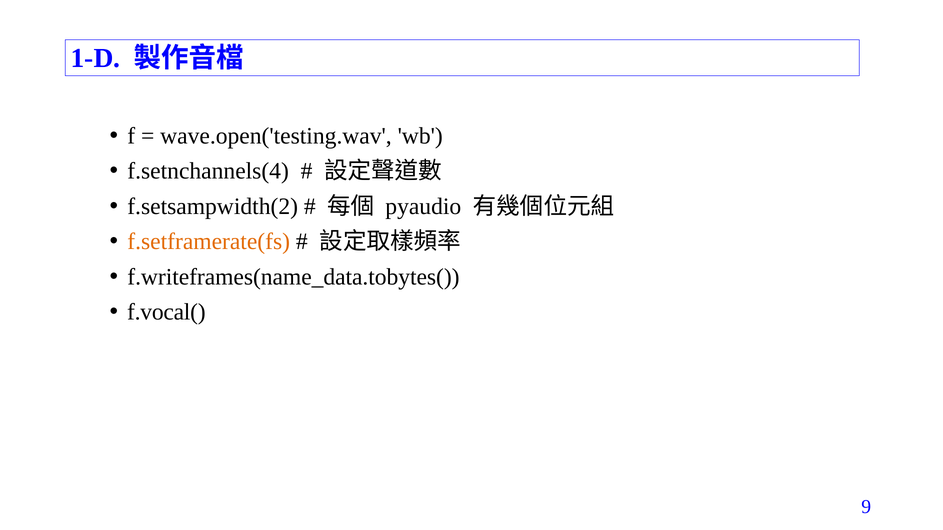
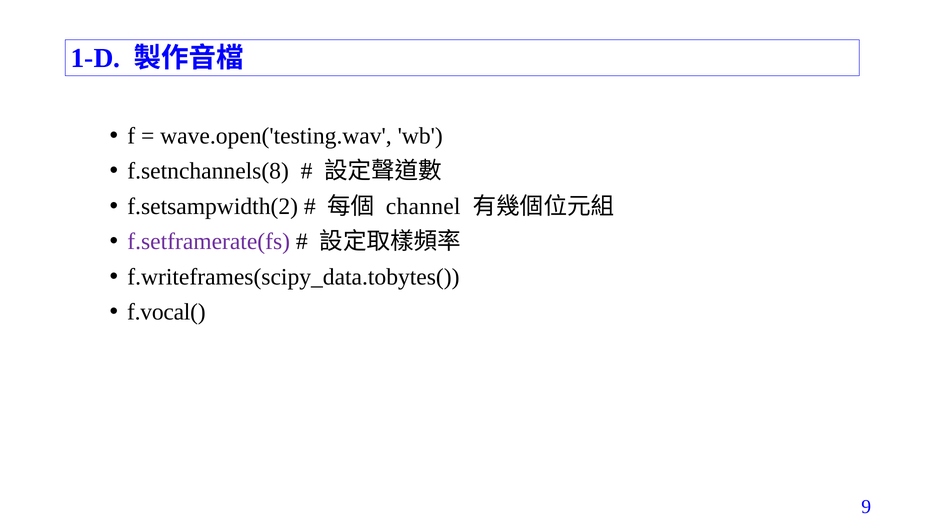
f.setnchannels(4: f.setnchannels(4 -> f.setnchannels(8 (208, 171)
pyaudio: pyaudio -> channel (423, 207)
f.setframerate(fs colour: orange -> purple (209, 242)
f.writeframes(name_data.tobytes(: f.writeframes(name_data.tobytes( -> f.writeframes(scipy_data.tobytes( (293, 277)
